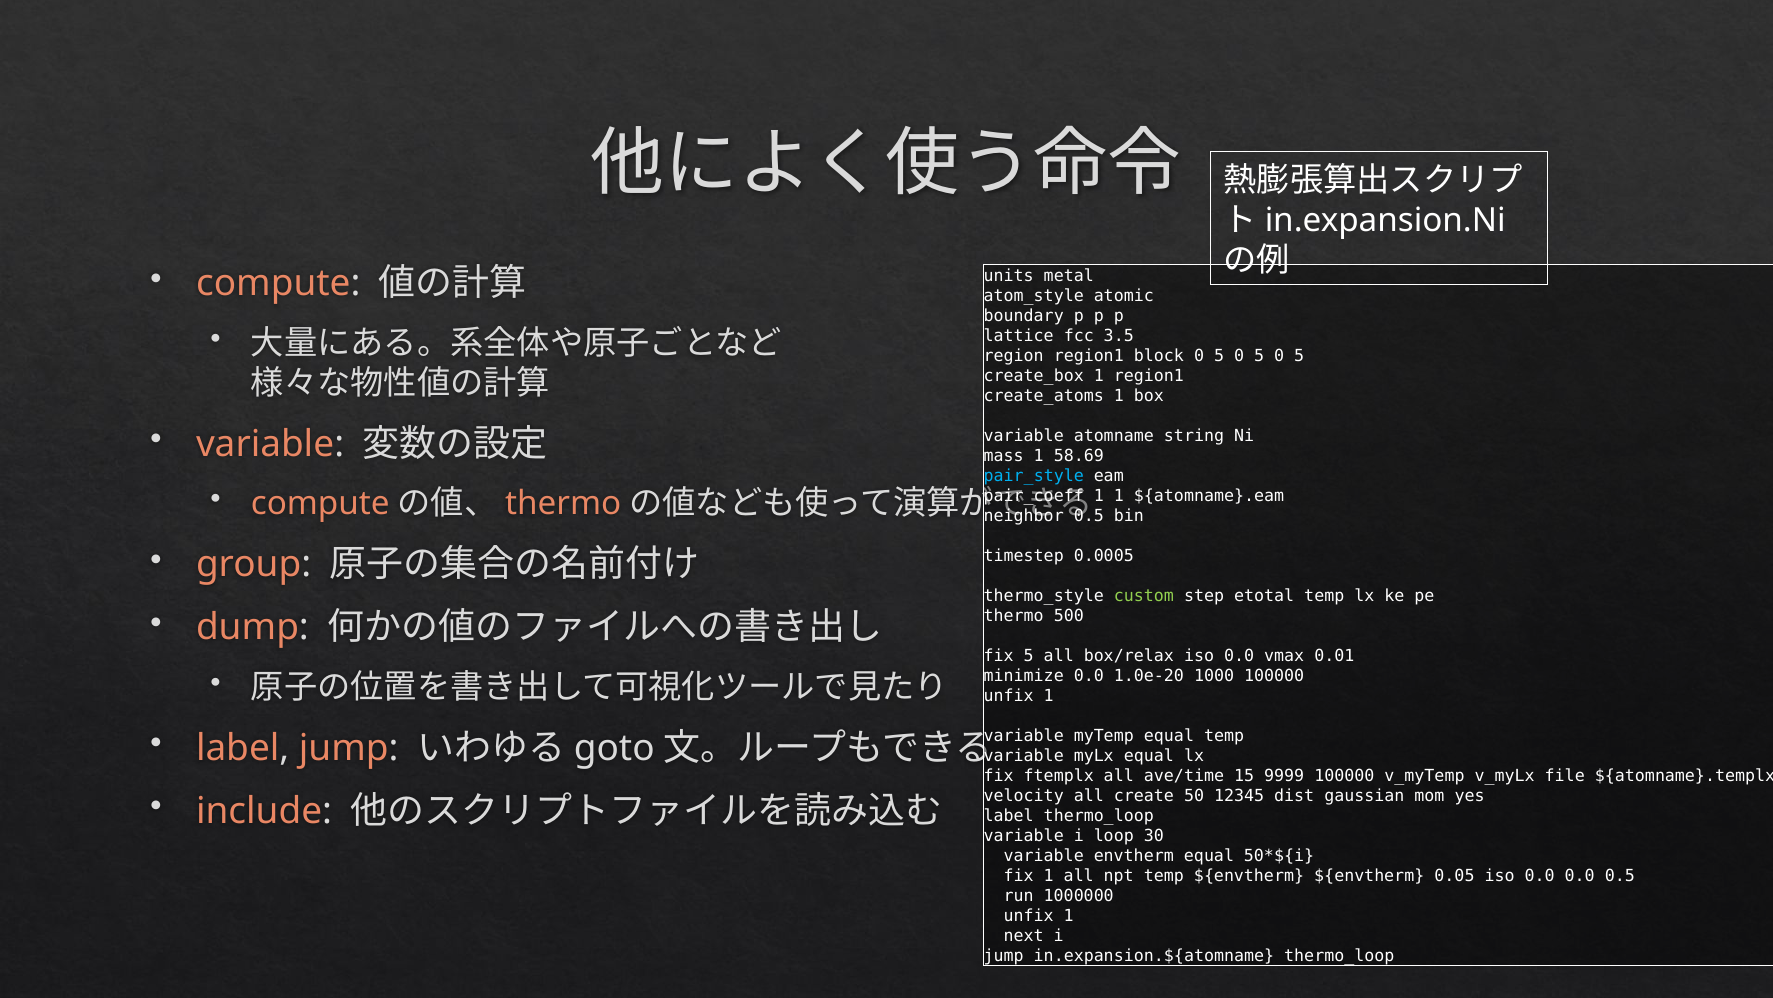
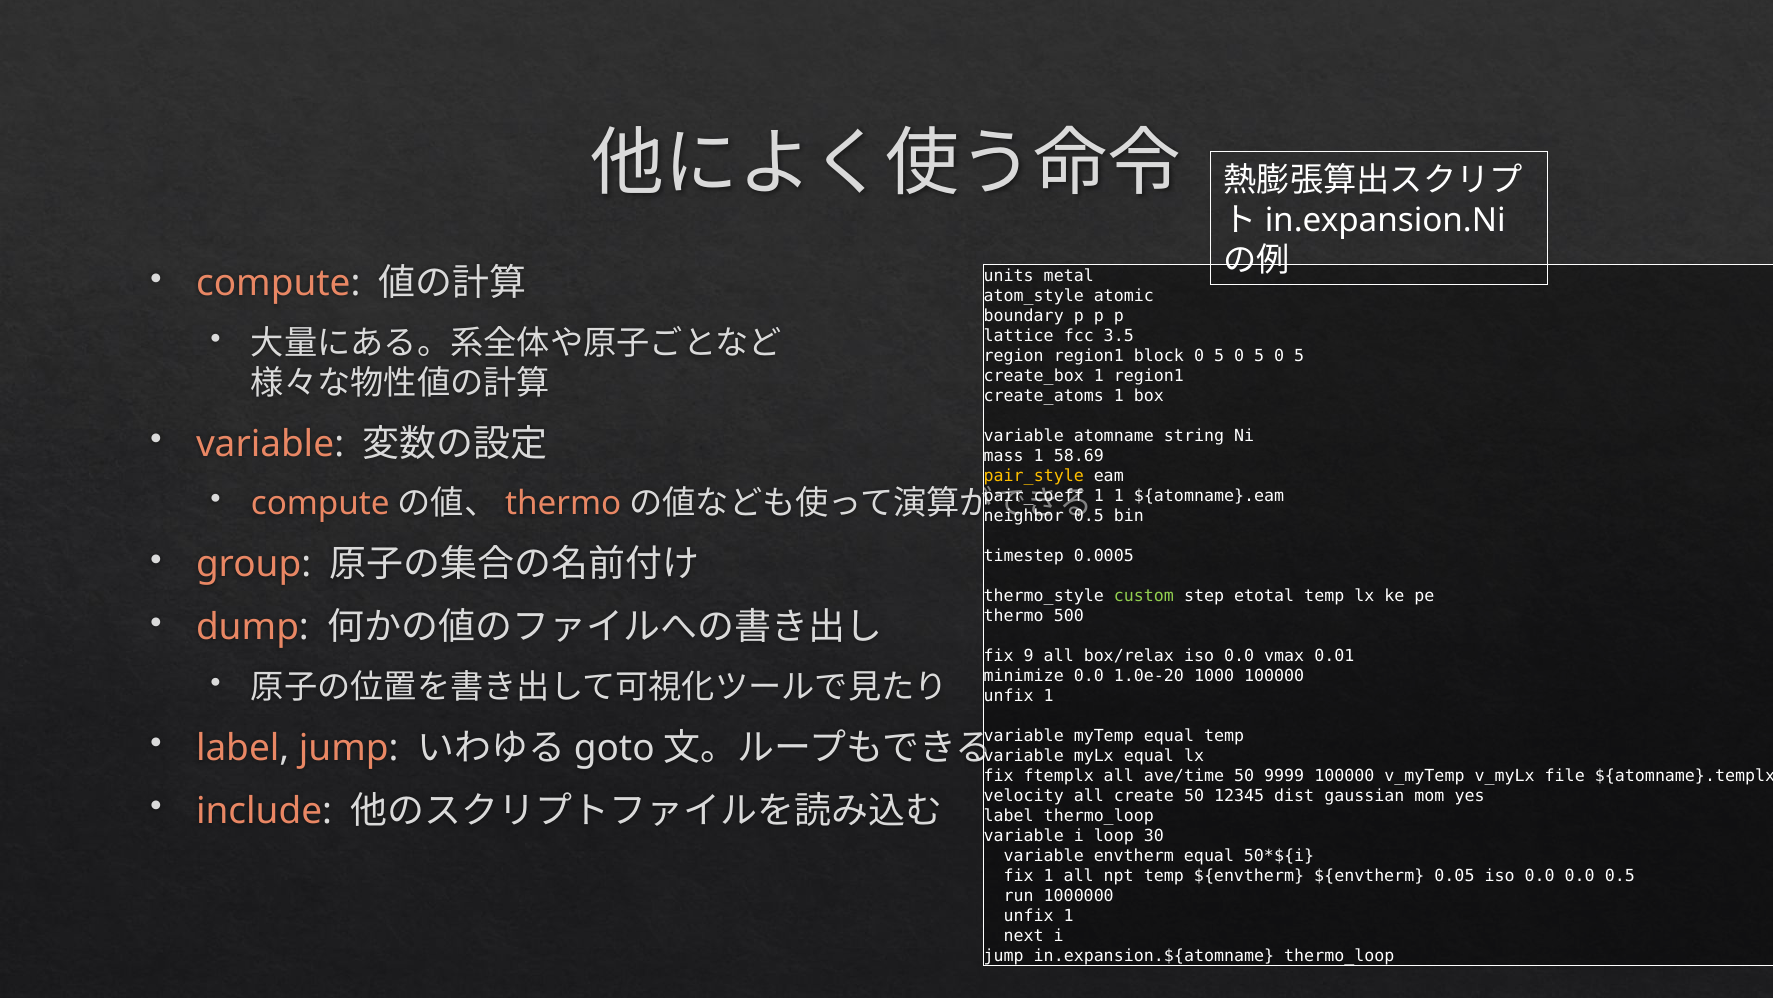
pair_style colour: light blue -> yellow (1034, 476)
fix 5: 5 -> 9 (1029, 656)
ave/time 15: 15 -> 50 (1244, 776)
